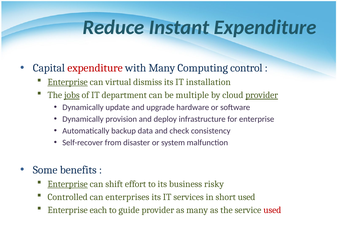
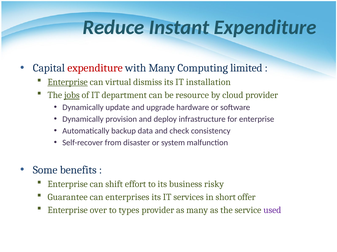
control: control -> limited (246, 68)
multiple: multiple -> resource (192, 95)
provider underline: present -> none (262, 95)
Enterprise underline: present -> none (68, 185)
Controlled: Controlled -> Guarantee (68, 198)
short used: used -> offer (247, 198)
each: each -> over (98, 211)
guide: guide -> types (129, 211)
used colour: red -> purple (272, 211)
